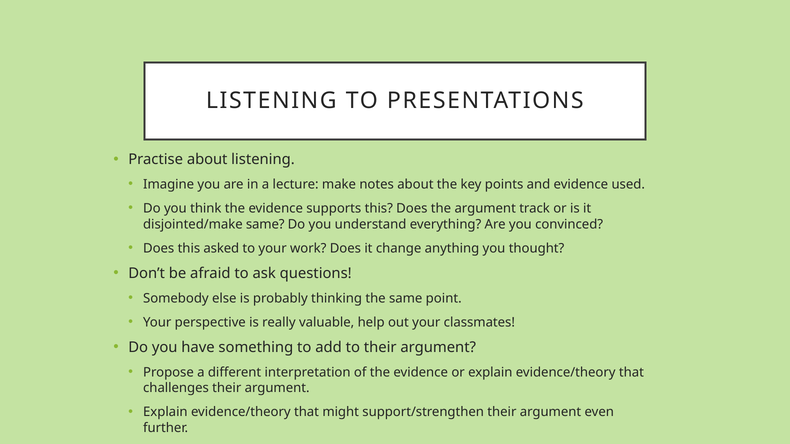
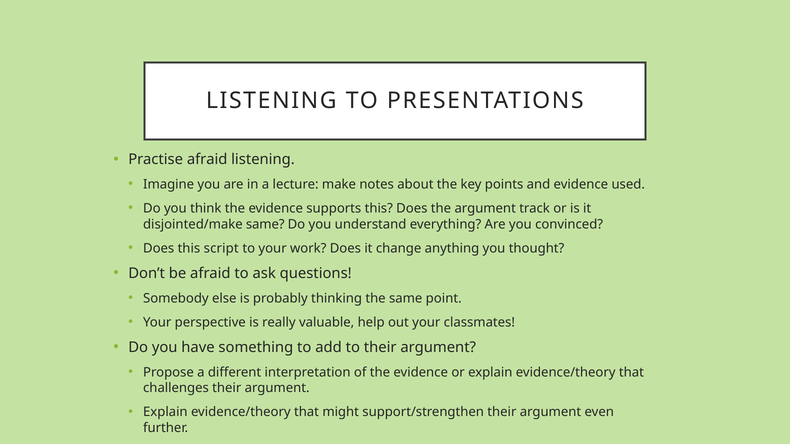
Practise about: about -> afraid (207, 160)
asked: asked -> script (221, 248)
